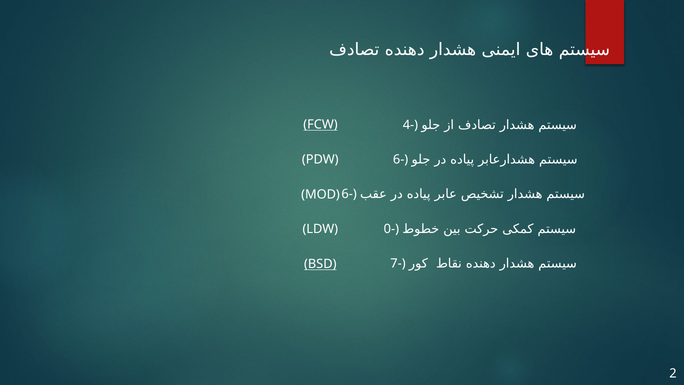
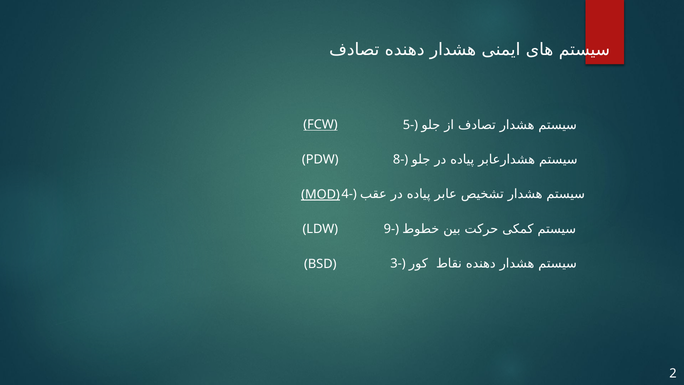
4-: 4- -> 5- (410, 125)
6-: 6- -> 8- (401, 159)
6-: 6- -> 4- (349, 194)
MOD underline: none -> present (321, 194)
0-: 0- -> 9- (391, 229)
7-: 7- -> 3- (398, 263)
BSD underline: present -> none (320, 264)
